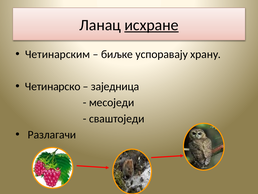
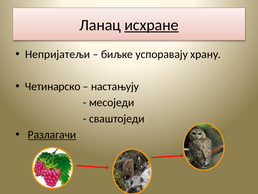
Четинарским: Четинарским -> Непријатељи (58, 54)
заједница: заједница -> настањују (115, 86)
Разлагачи underline: none -> present (52, 134)
